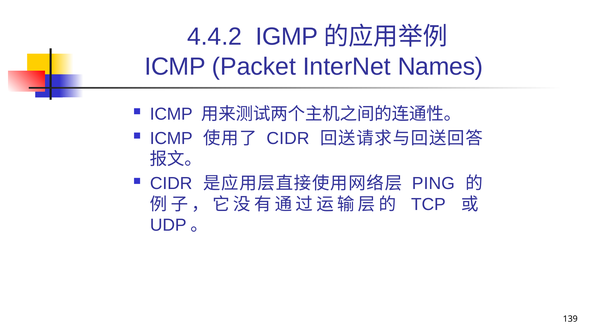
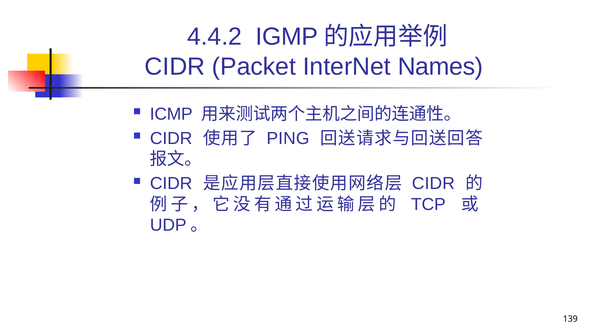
ICMP: ICMP -> CIDR (175, 66)
ICMP: ICMP -> CIDR (171, 138)
CIDR: CIDR -> PING (288, 138)
PING: PING -> CIDR (433, 183)
